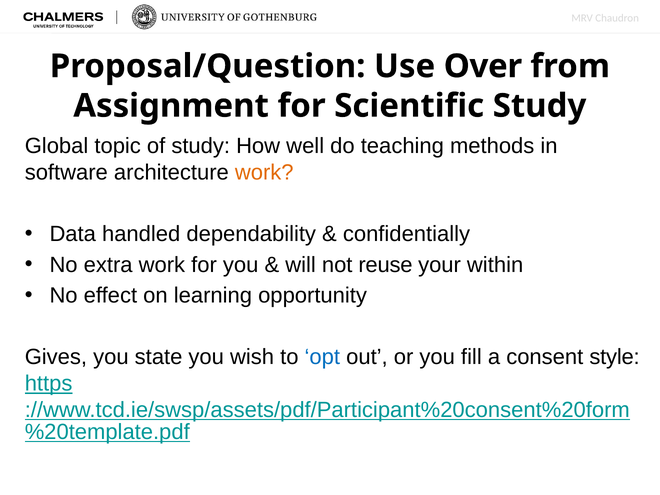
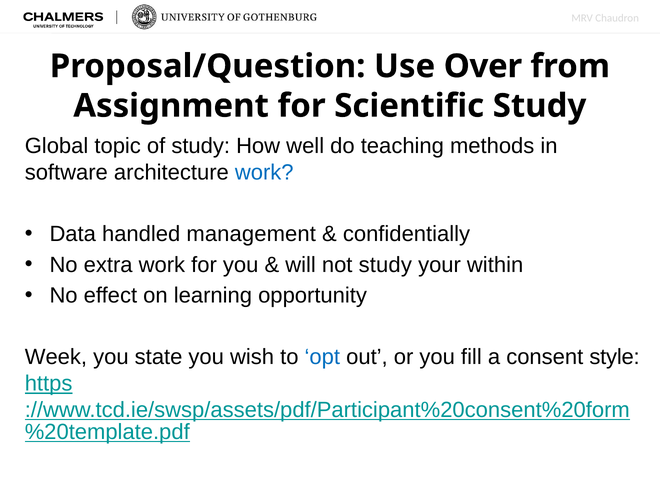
work colour: orange -> blue (264, 172)
dependability: dependability -> management (251, 234)
not reuse: reuse -> study (385, 265)
Gives: Gives -> Week (56, 357)
